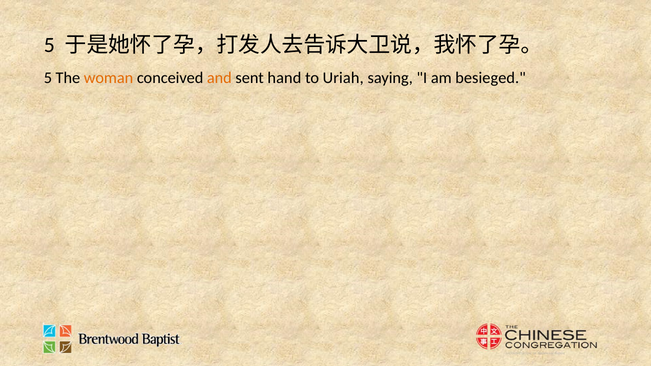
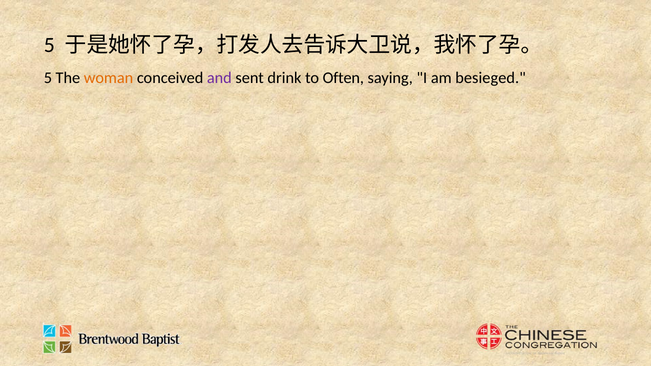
and colour: orange -> purple (219, 78)
hand: hand -> drink (284, 78)
Uriah: Uriah -> Often (343, 78)
